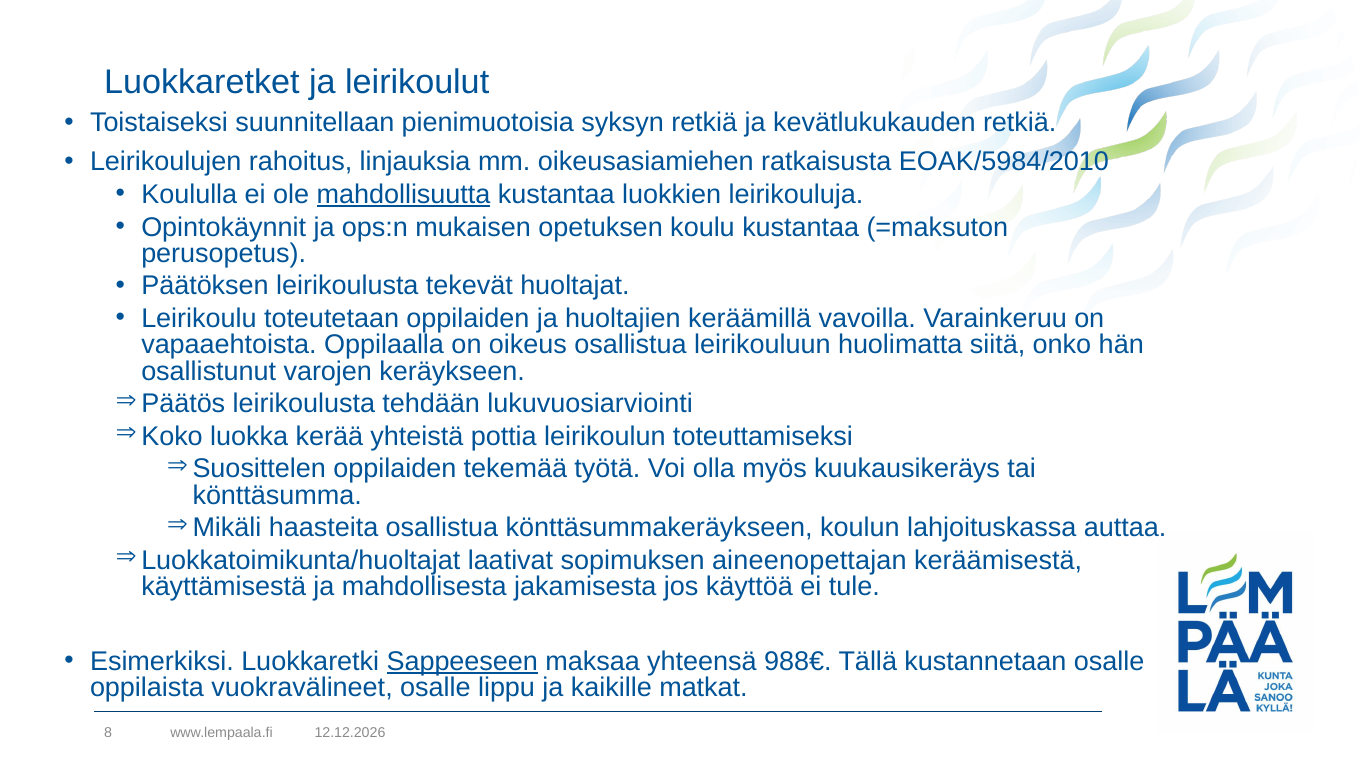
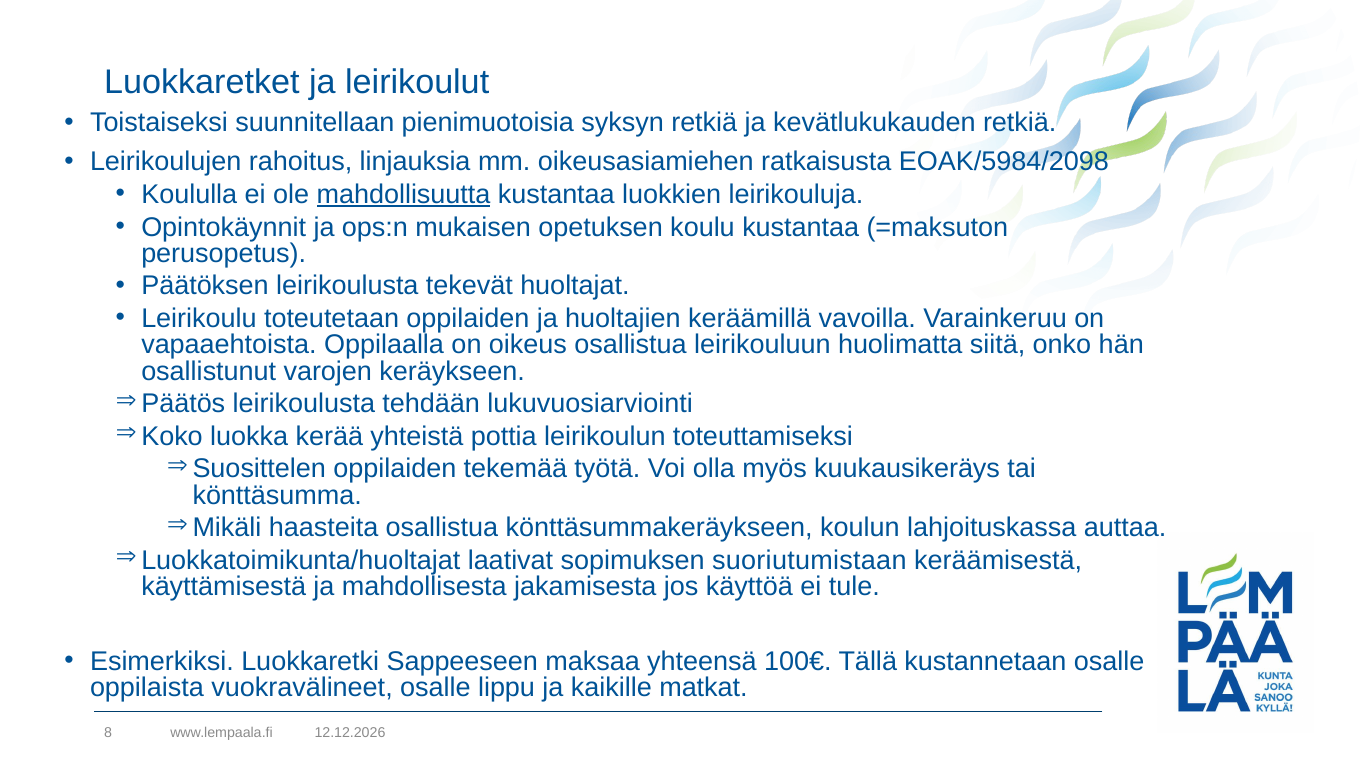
EOAK/5984/2010: EOAK/5984/2010 -> EOAK/5984/2098 (1004, 162)
aineenopettajan: aineenopettajan -> suoriutumistaan (809, 561)
Sappeeseen underline: present -> none (462, 662)
988€: 988€ -> 100€ (798, 662)
